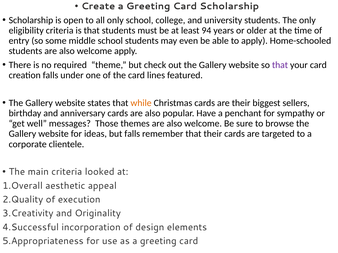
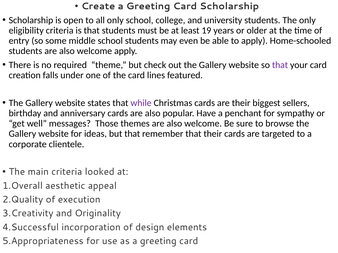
94: 94 -> 19 (206, 30)
while colour: orange -> purple (141, 103)
but falls: falls -> that (132, 134)
